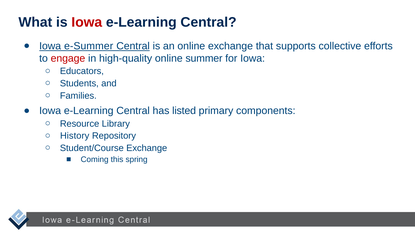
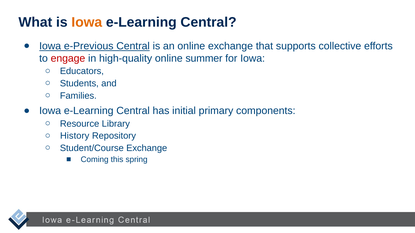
Iowa colour: red -> orange (87, 22)
e-Summer: e-Summer -> e-Previous (89, 46)
listed: listed -> initial (184, 111)
